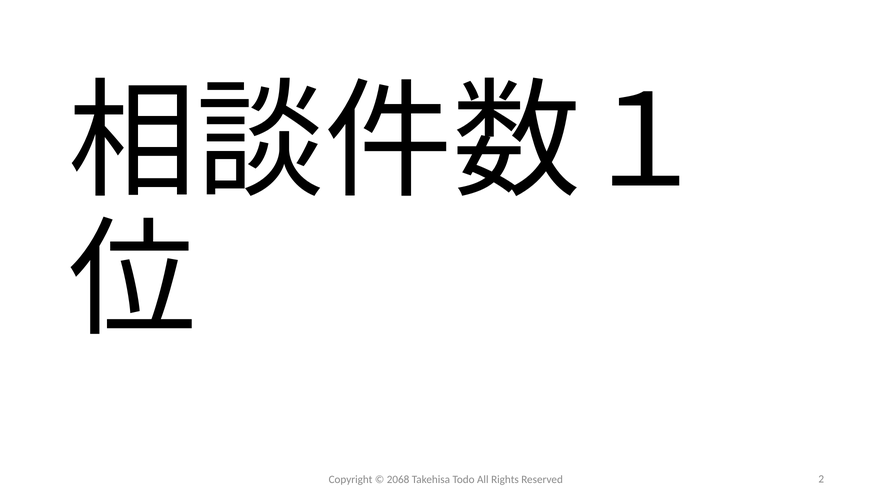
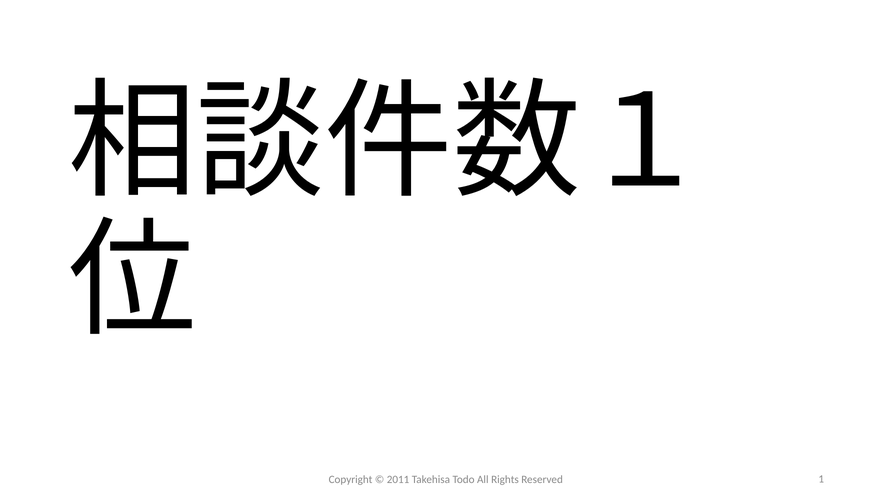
2068: 2068 -> 2011 (398, 479)
2: 2 -> 1 (821, 479)
